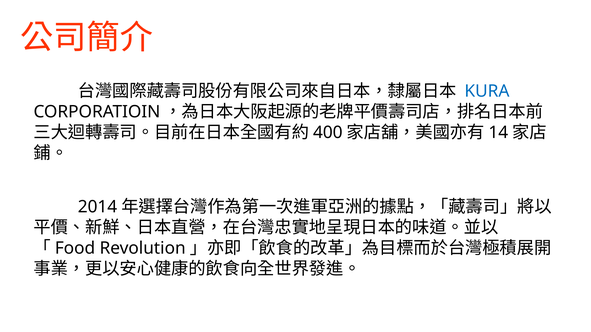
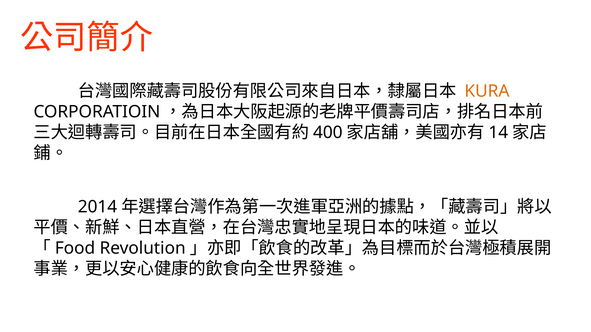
KURA colour: blue -> orange (487, 91)
